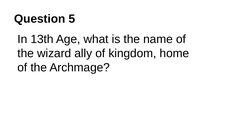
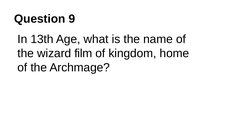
5: 5 -> 9 (72, 19)
ally: ally -> film (83, 53)
